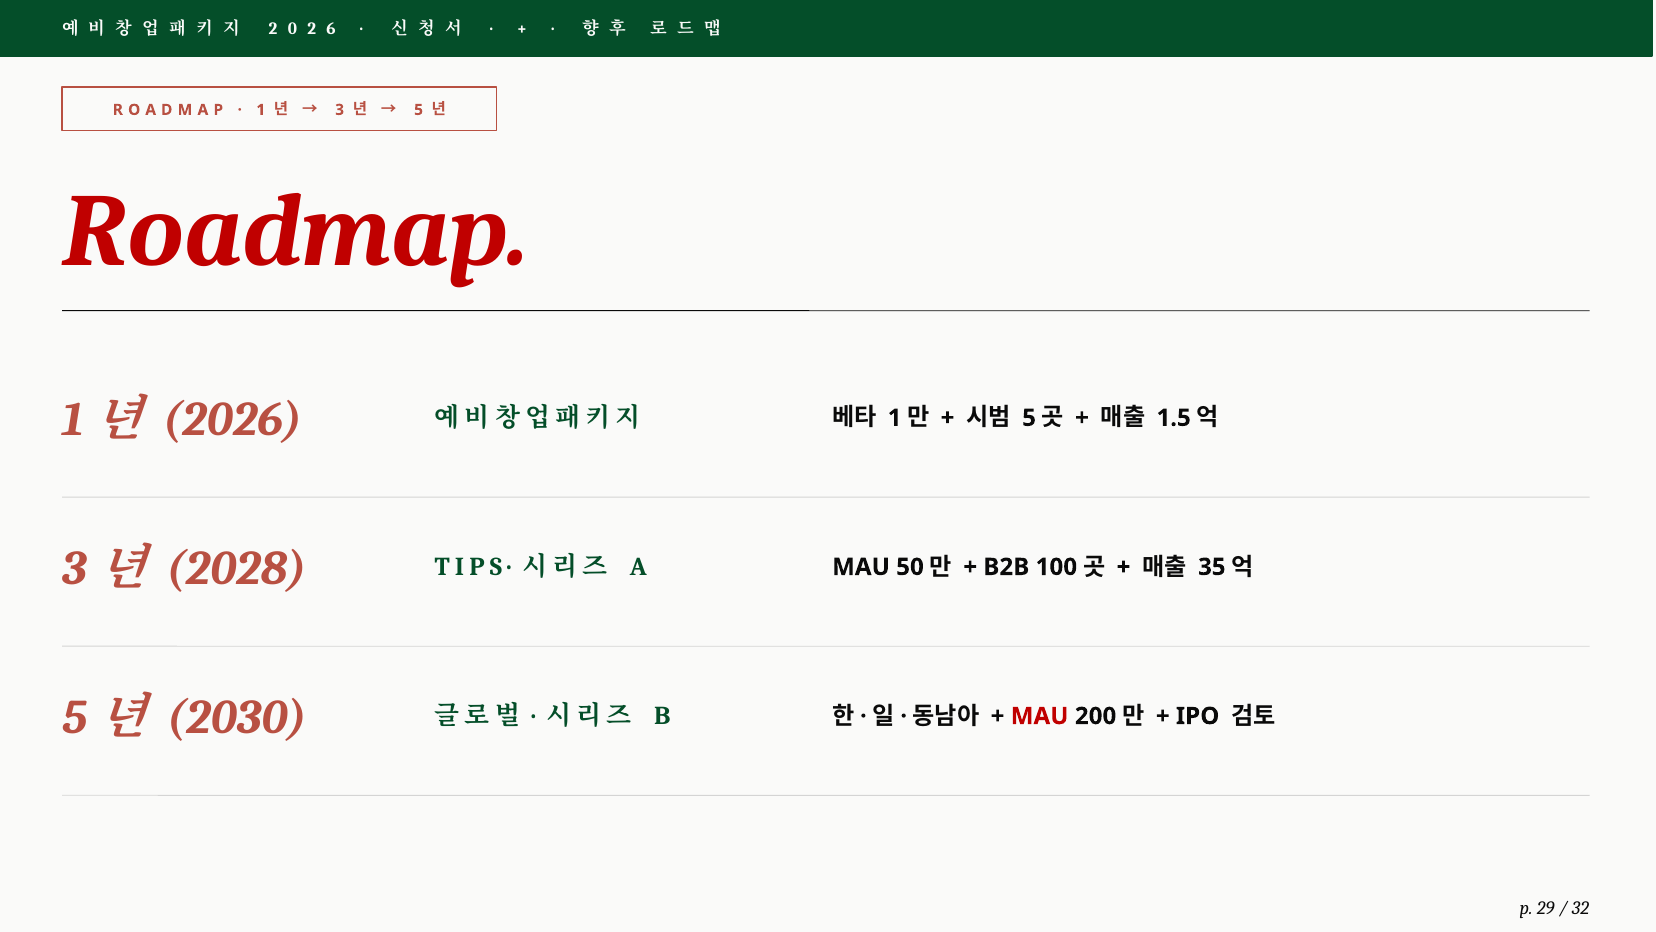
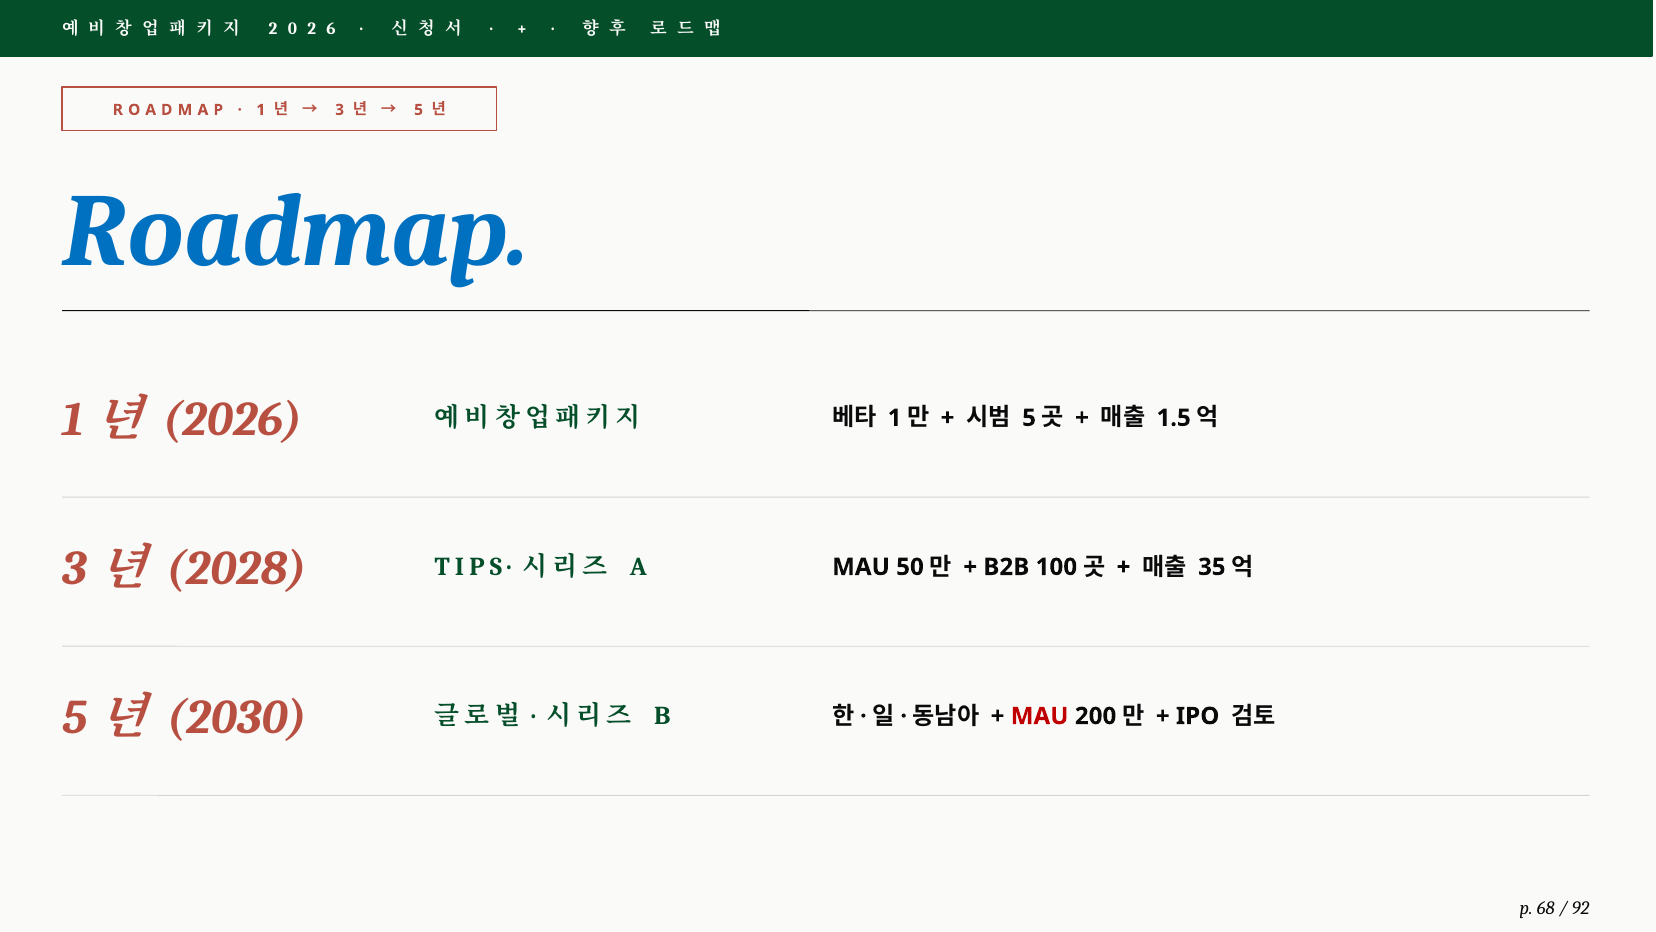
Roadmap colour: red -> blue (296, 231)
29: 29 -> 68 (1546, 908)
32: 32 -> 92 (1581, 908)
